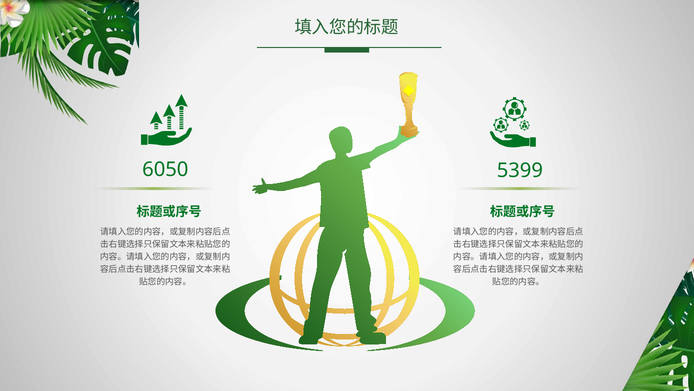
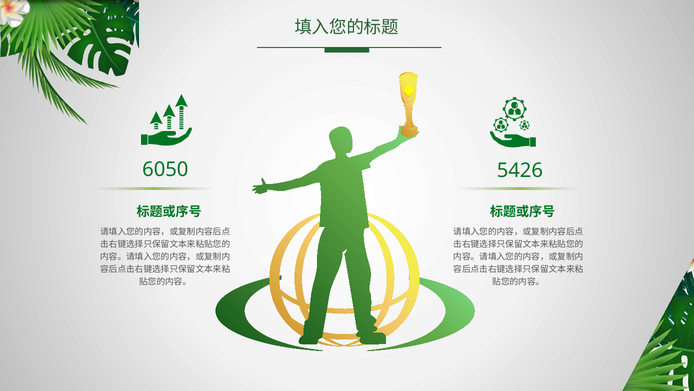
5399: 5399 -> 5426 (520, 170)
